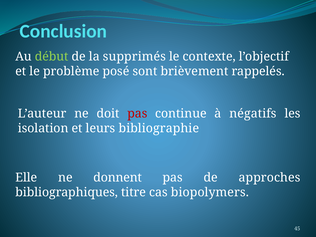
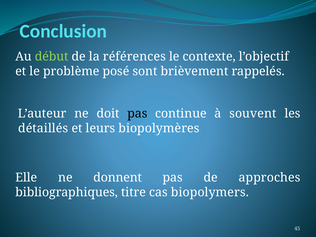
supprimés: supprimés -> références (134, 57)
pas colour: red -> black (137, 113)
négatifs: négatifs -> souvent (253, 113)
isolation: isolation -> détaillés (43, 128)
bibliographie: bibliographie -> biopolymères (159, 128)
